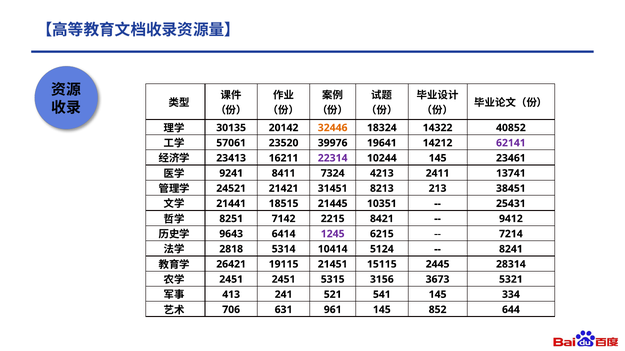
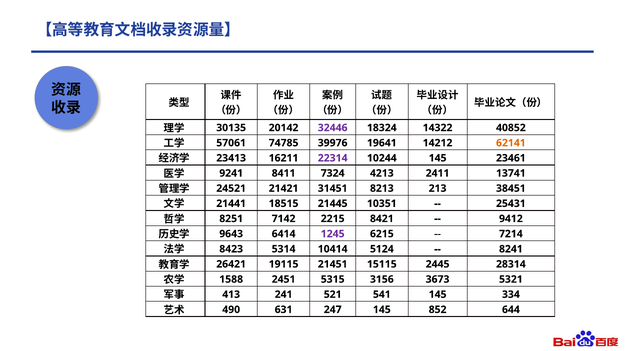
32446 colour: orange -> purple (333, 128)
23520: 23520 -> 74785 (284, 143)
62141 colour: purple -> orange (511, 143)
2818: 2818 -> 8423 (231, 249)
2451: 2451 -> 1588 (231, 280)
706: 706 -> 490 (231, 310)
961: 961 -> 247 (333, 310)
